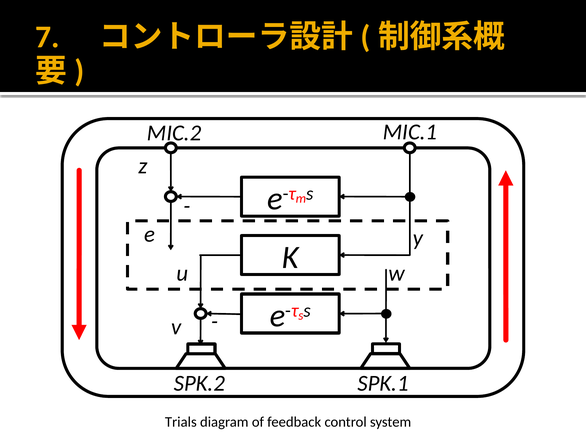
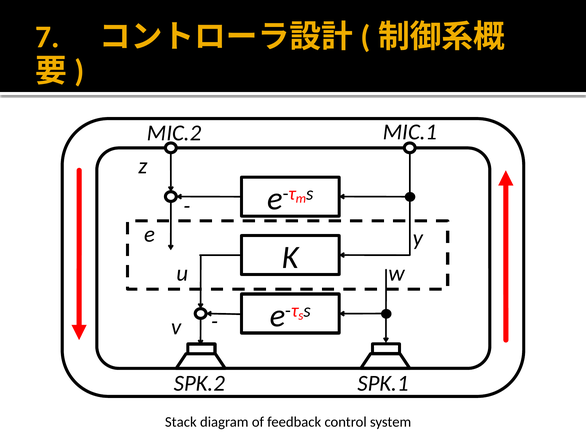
Trials: Trials -> Stack (181, 422)
